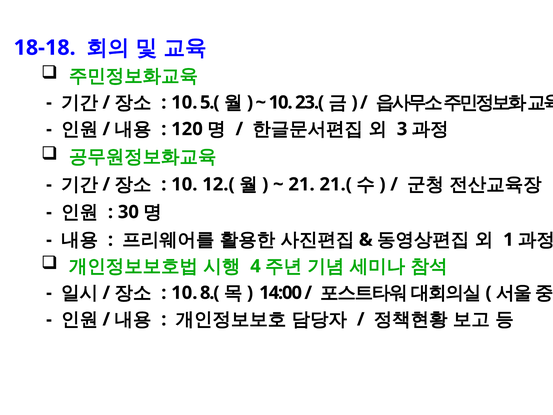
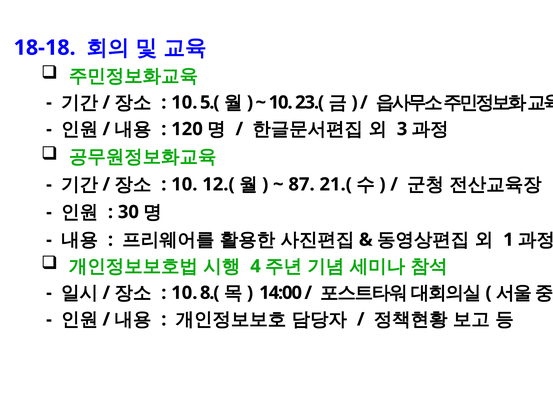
21: 21 -> 87 (302, 184)
